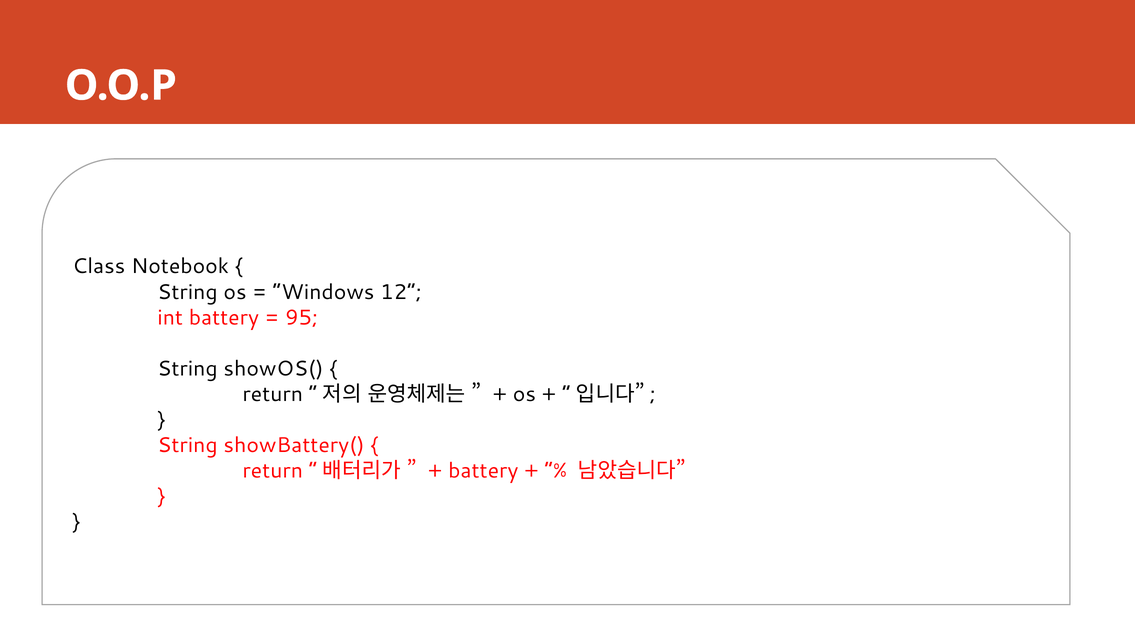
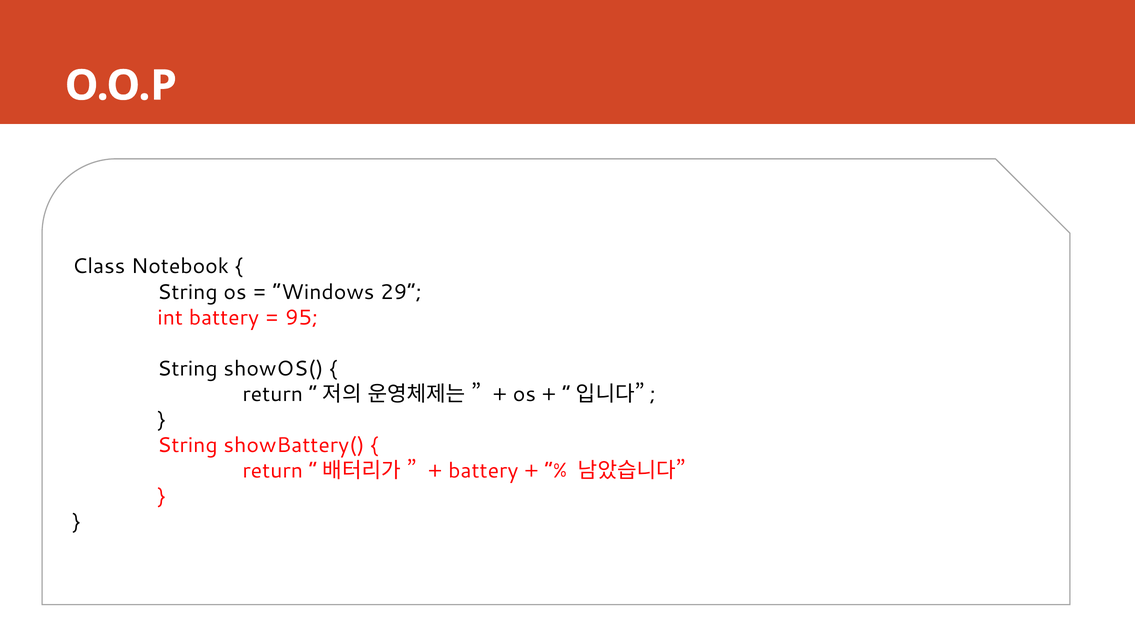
12: 12 -> 29 (401, 292)
